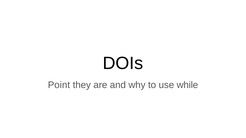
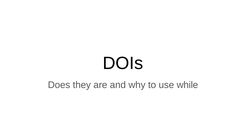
Point: Point -> Does (59, 85)
